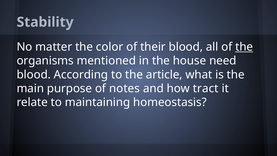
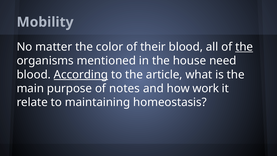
Stability: Stability -> Mobility (45, 22)
According underline: none -> present (81, 75)
tract: tract -> work (206, 88)
